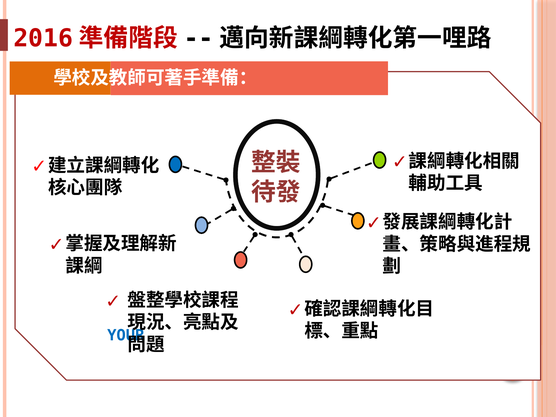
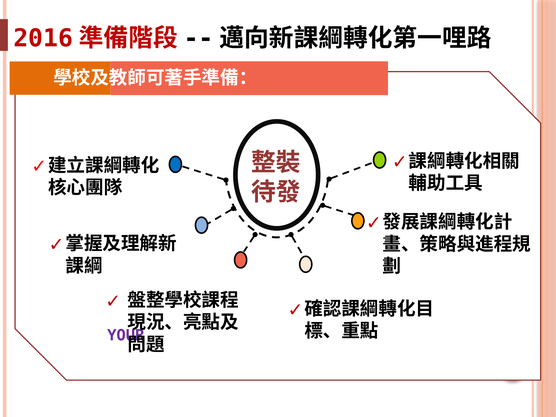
YOUR colour: blue -> purple (126, 335)
